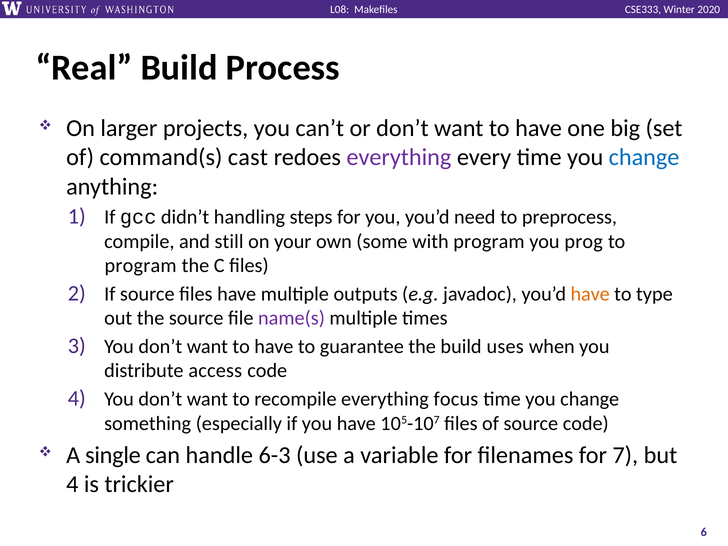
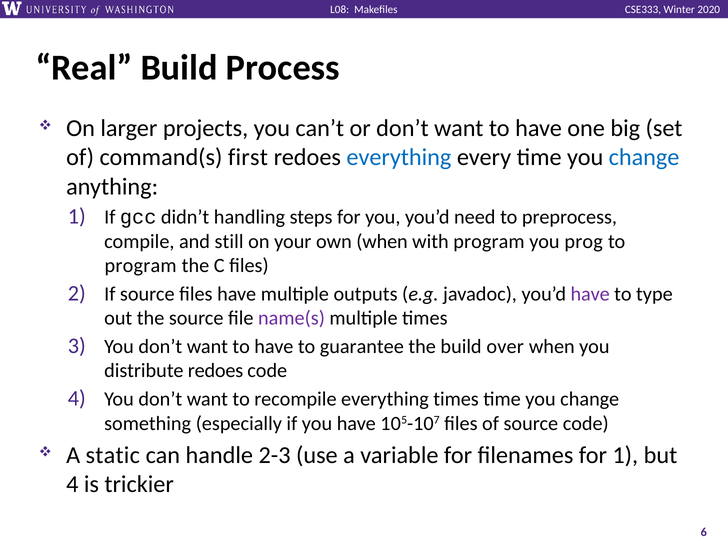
cast: cast -> first (248, 157)
everything colour: purple -> blue (399, 157)
own some: some -> when (382, 241)
have colour: orange -> purple (590, 294)
uses: uses -> over (505, 347)
distribute access: access -> redoes (215, 371)
everything focus: focus -> times (456, 399)
single: single -> static (113, 455)
6-3: 6-3 -> 2-3 (275, 455)
for 7: 7 -> 1 (625, 455)
